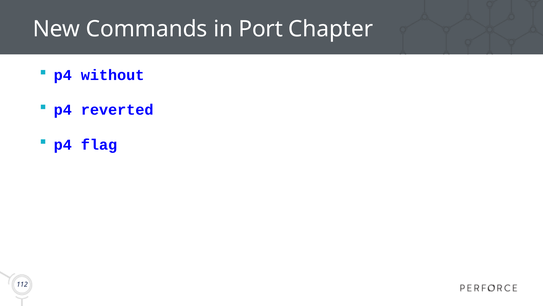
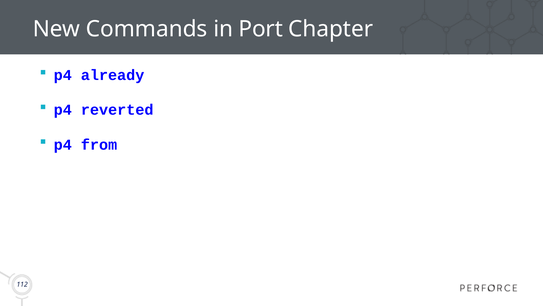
without: without -> already (113, 75)
flag: flag -> from (99, 144)
